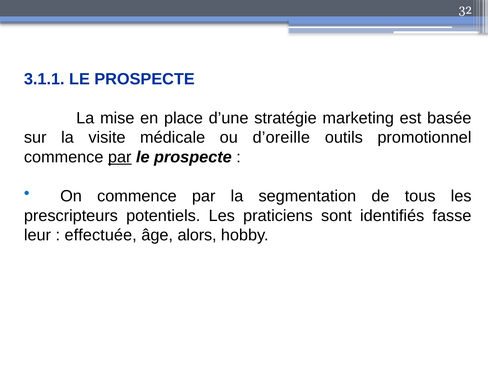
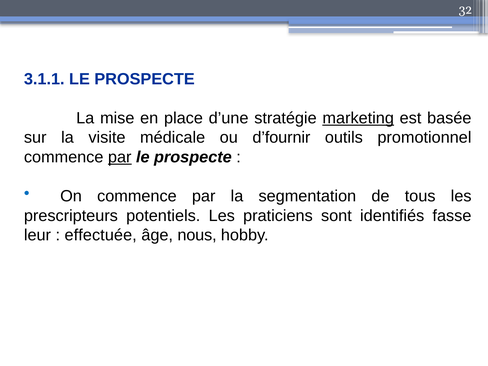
marketing underline: none -> present (358, 118)
d’oreille: d’oreille -> d’fournir (281, 138)
alors: alors -> nous (197, 235)
